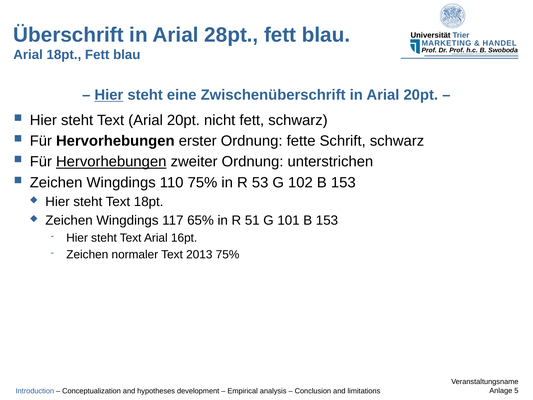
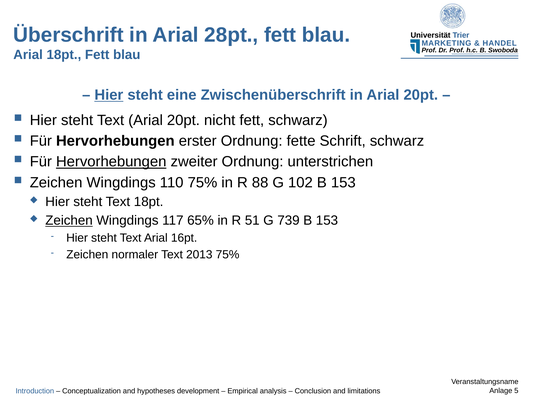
53: 53 -> 88 (260, 182)
Zeichen underline: none -> present (69, 220)
101: 101 -> 739 (289, 220)
